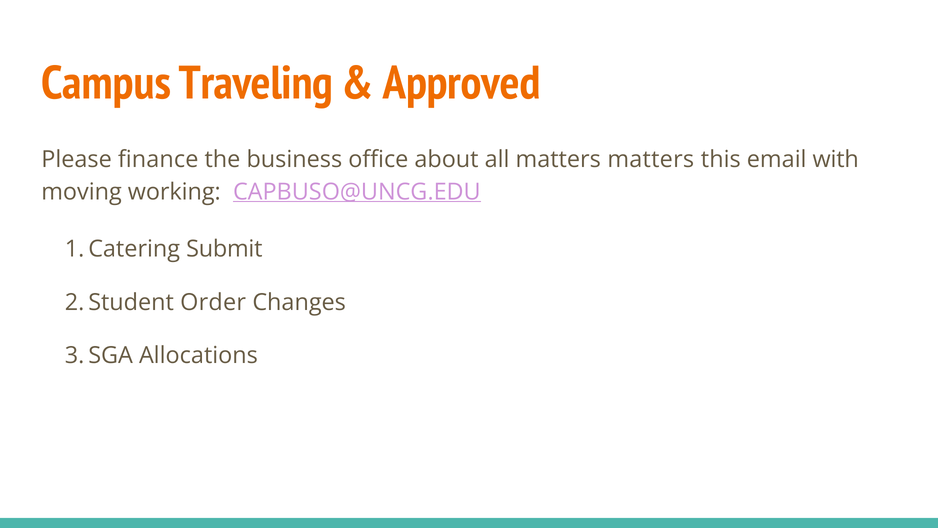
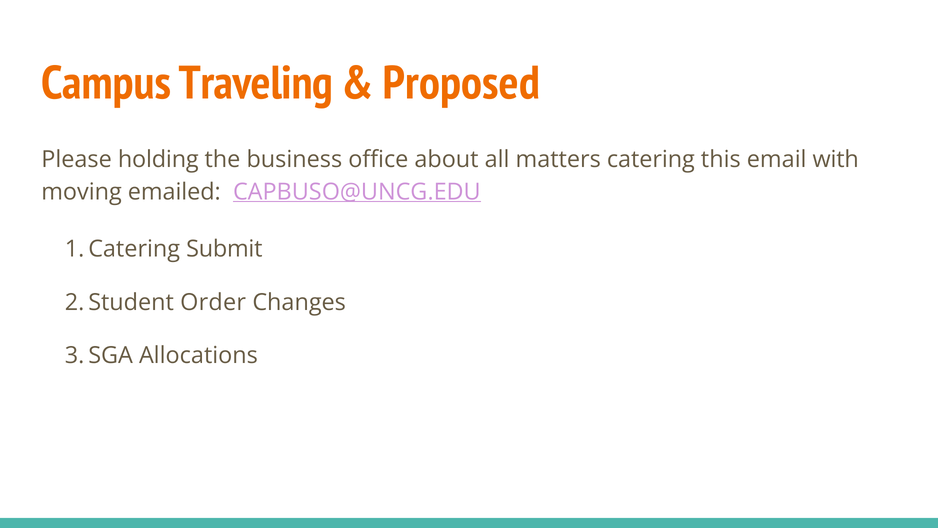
Approved: Approved -> Proposed (461, 83)
finance: finance -> holding (158, 159)
matters matters: matters -> catering (651, 159)
working: working -> emailed (174, 192)
